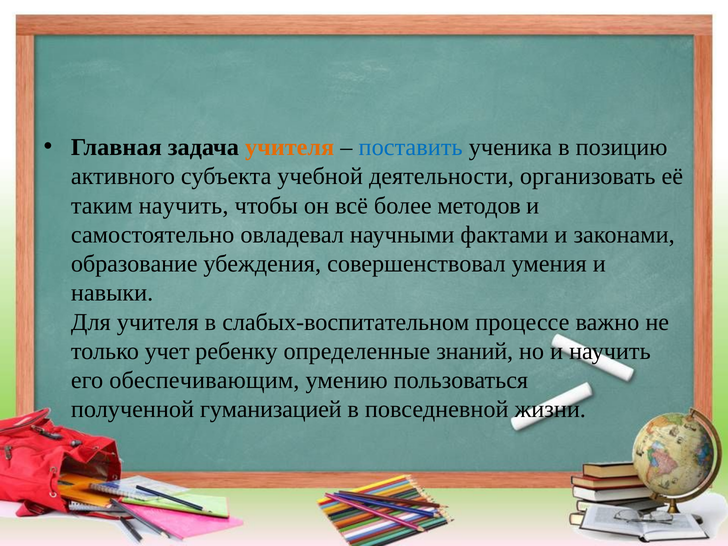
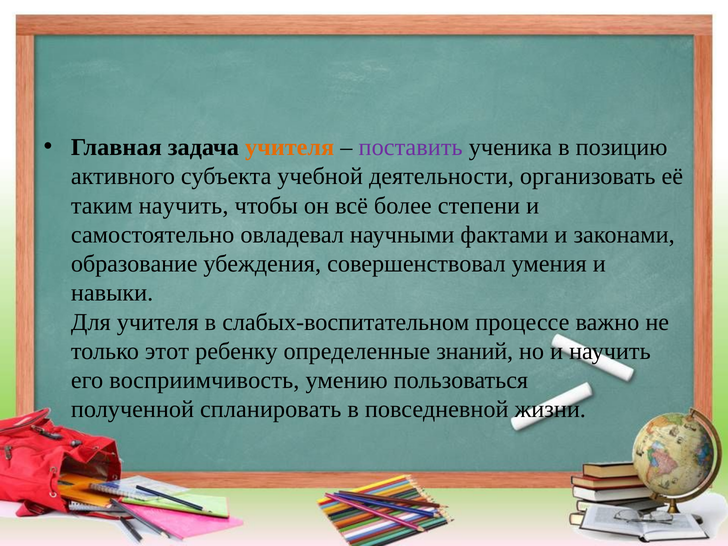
поставить colour: blue -> purple (411, 147)
методов: методов -> степени (479, 206)
учет: учет -> этот (167, 351)
обеспечивающим: обеспечивающим -> восприимчивость (204, 380)
гуманизацией: гуманизацией -> спланировать (271, 409)
